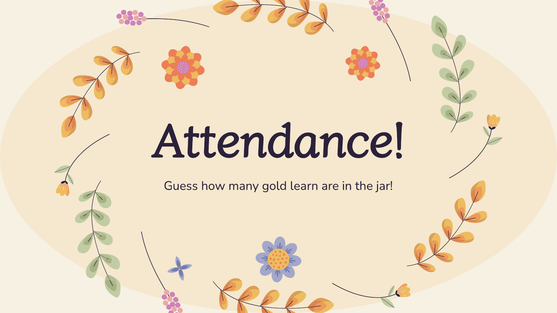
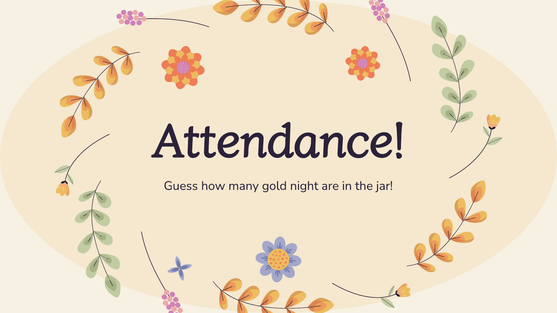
learn: learn -> night (304, 186)
